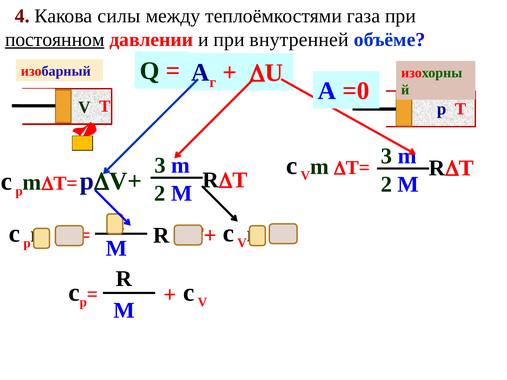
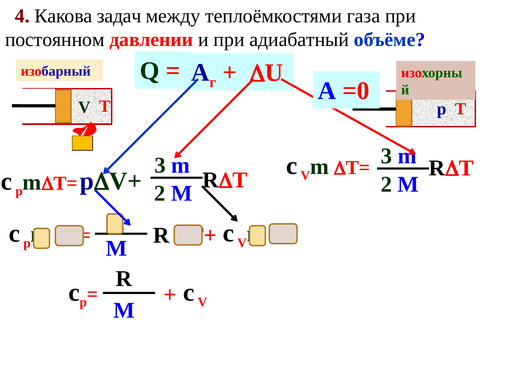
силы: силы -> задач (119, 16)
постоянном underline: present -> none (55, 40)
внутренней: внутренней -> адиабатный (299, 40)
